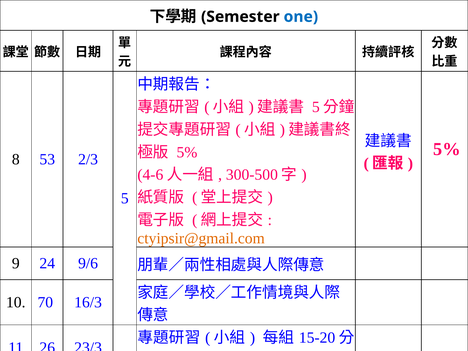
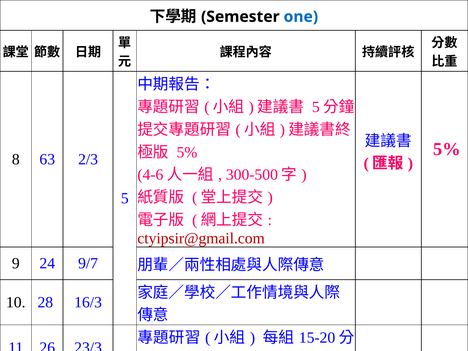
53: 53 -> 63 (47, 159)
ctyipsir@gmail.com colour: orange -> red (201, 239)
9/6: 9/6 -> 9/7 (88, 263)
70: 70 -> 28 (45, 302)
